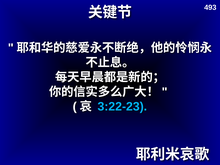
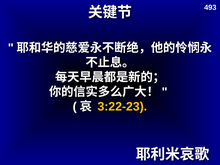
3:22-23 colour: light blue -> yellow (122, 106)
